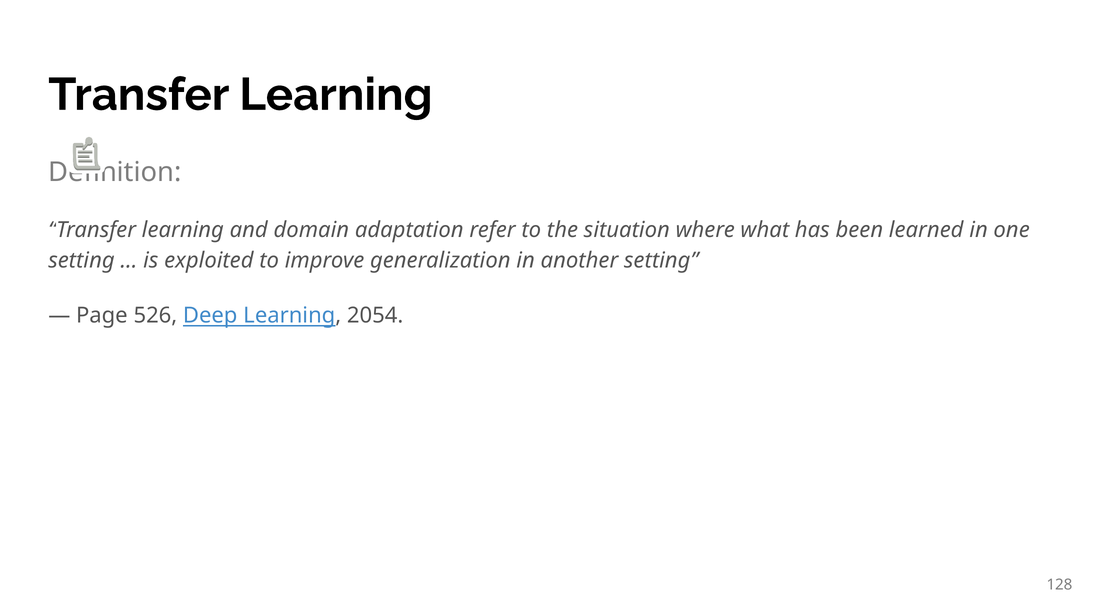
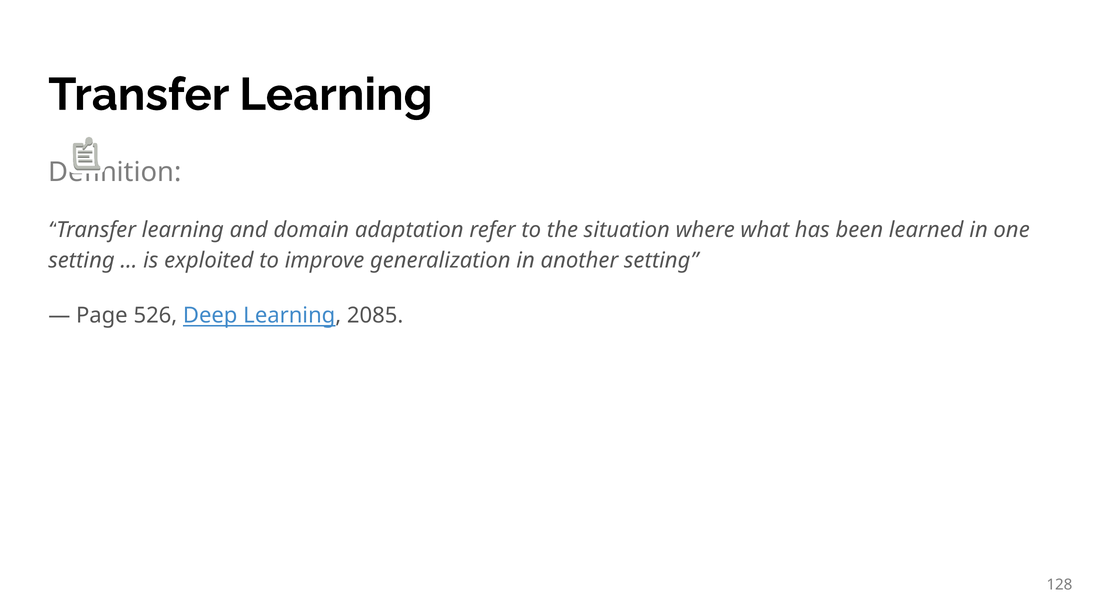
2054: 2054 -> 2085 (375, 315)
